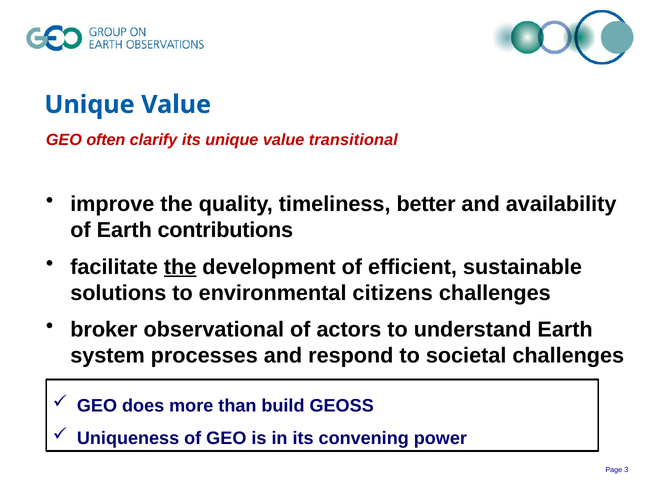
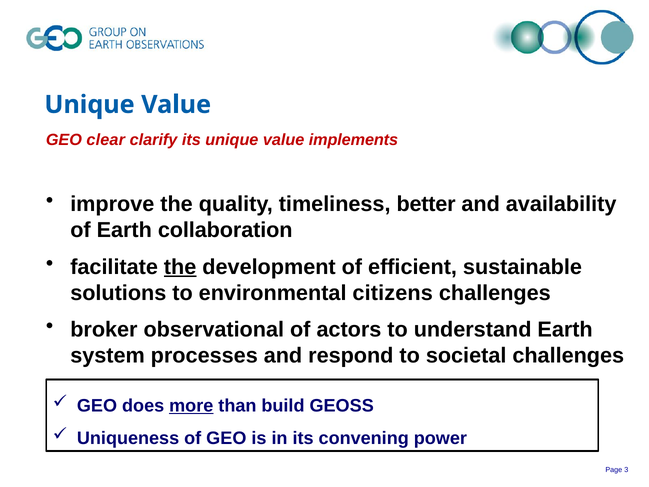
often: often -> clear (106, 140)
transitional: transitional -> implements (353, 140)
contributions: contributions -> collaboration (225, 230)
more underline: none -> present (191, 405)
